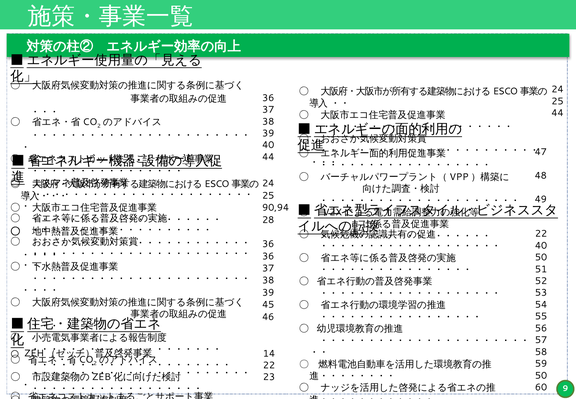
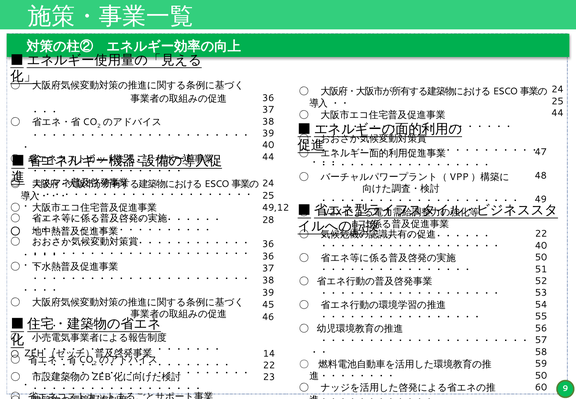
90,94: 90,94 -> 49,12 (276, 208)
